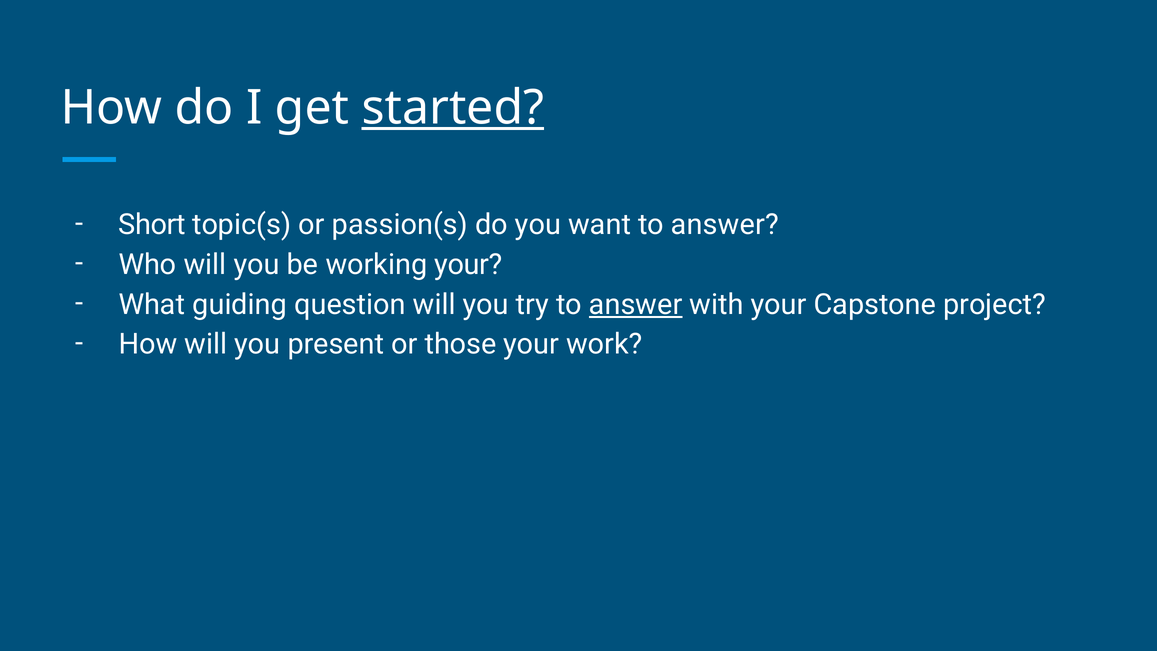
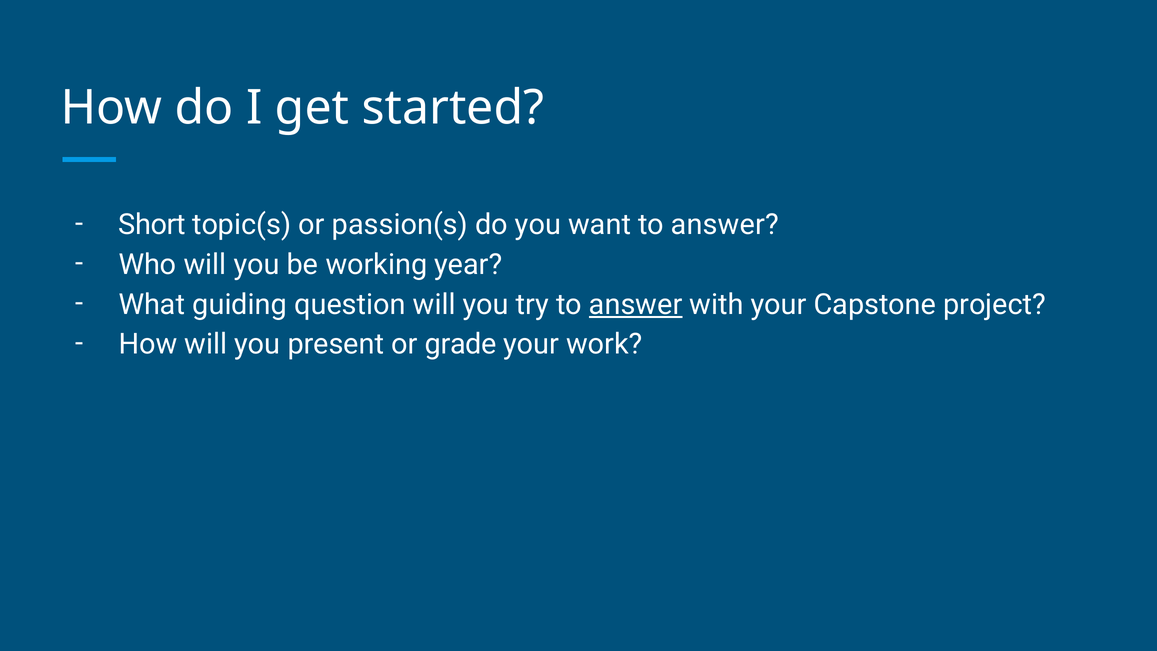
started underline: present -> none (453, 108)
working your: your -> year (468, 265)
those: those -> grade (461, 344)
